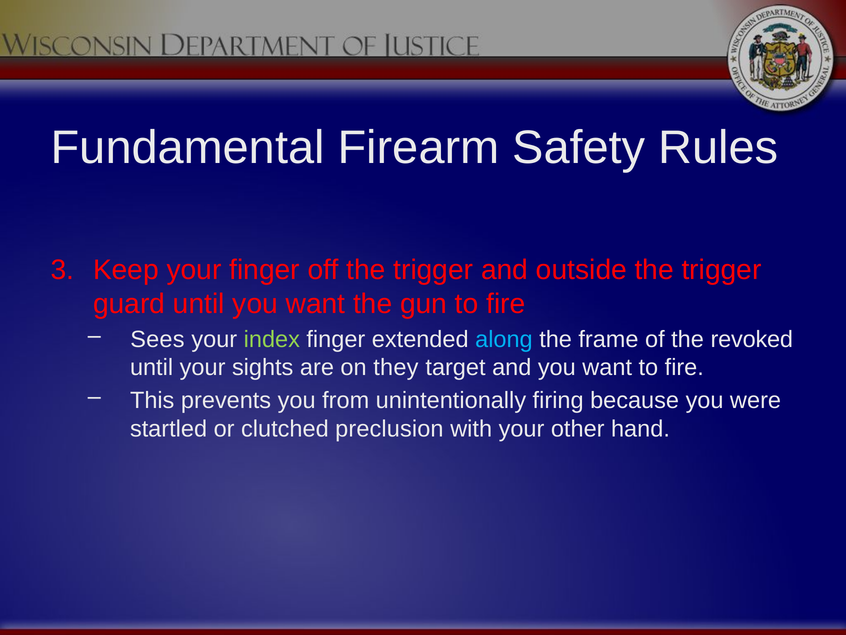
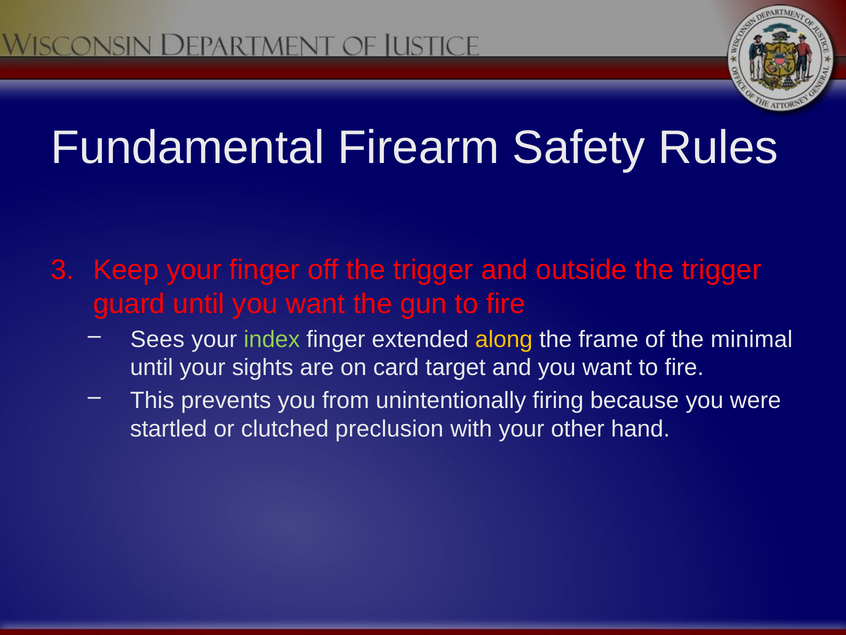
along colour: light blue -> yellow (504, 339)
revoked: revoked -> minimal (752, 339)
they: they -> card (396, 367)
